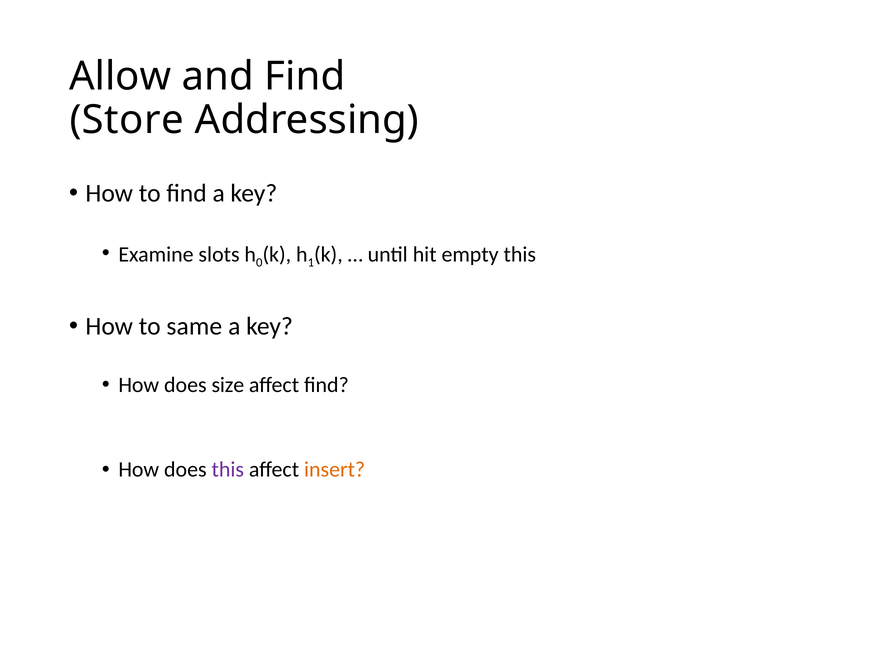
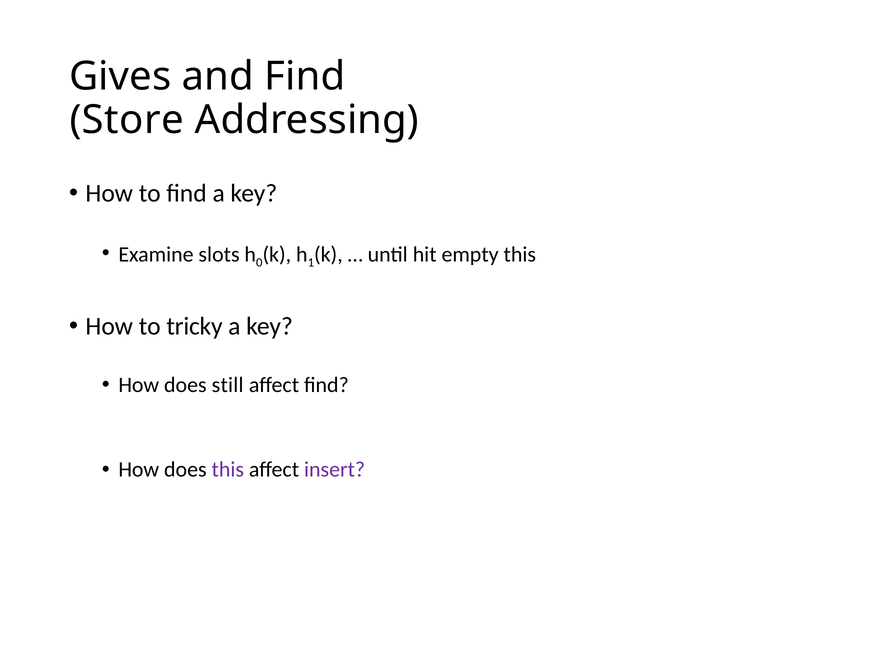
Allow: Allow -> Gives (120, 77)
same: same -> tricky (194, 326)
size: size -> still (228, 385)
insert colour: orange -> purple (335, 469)
